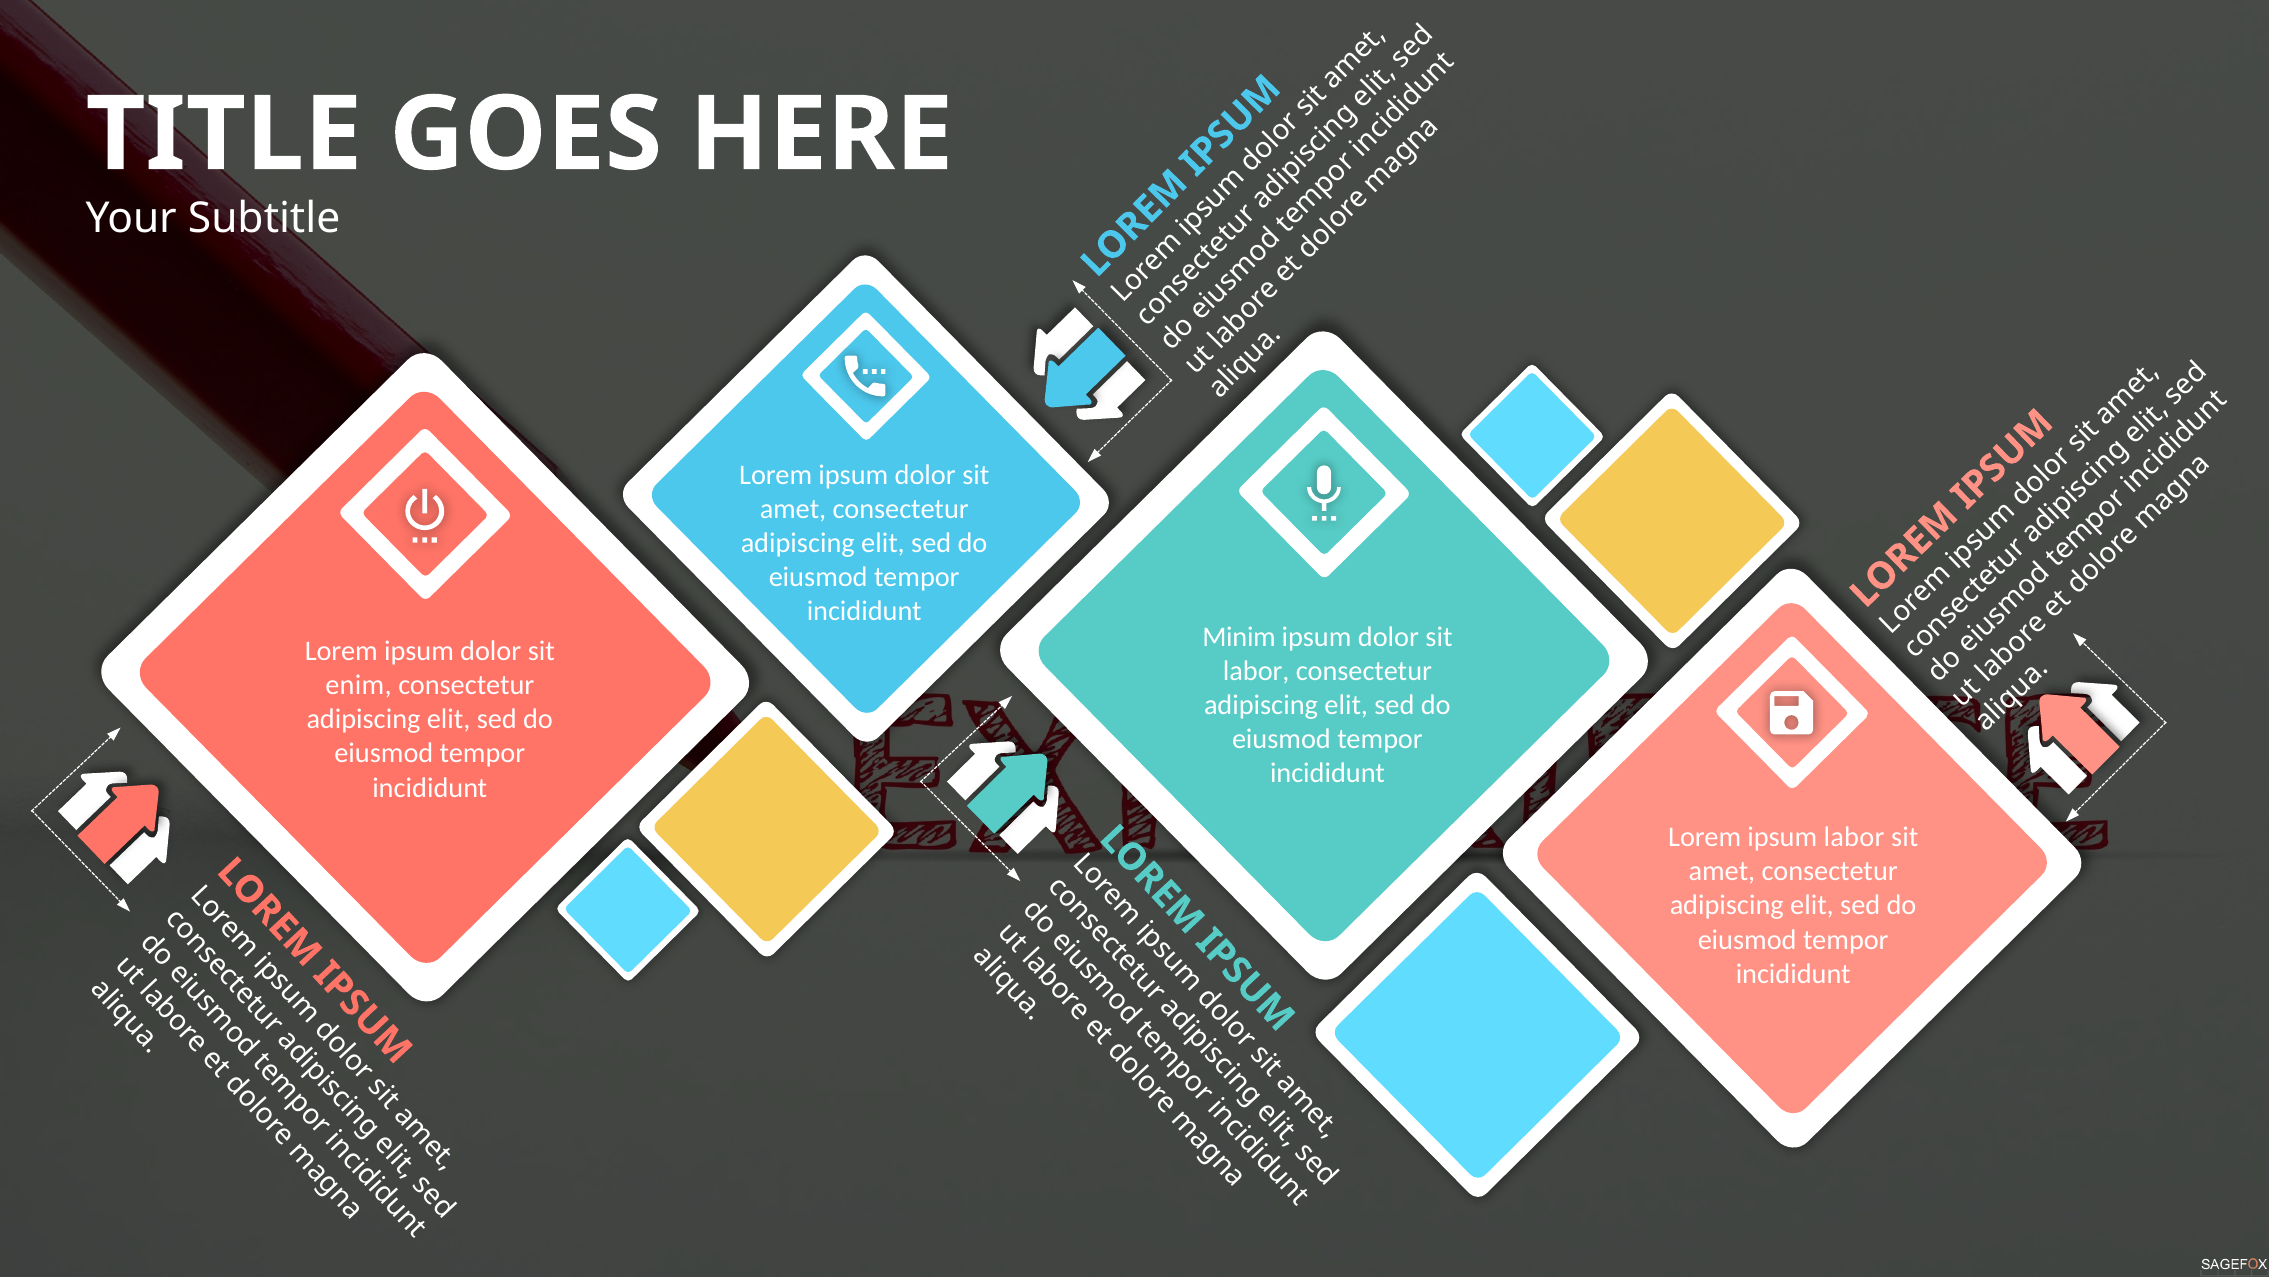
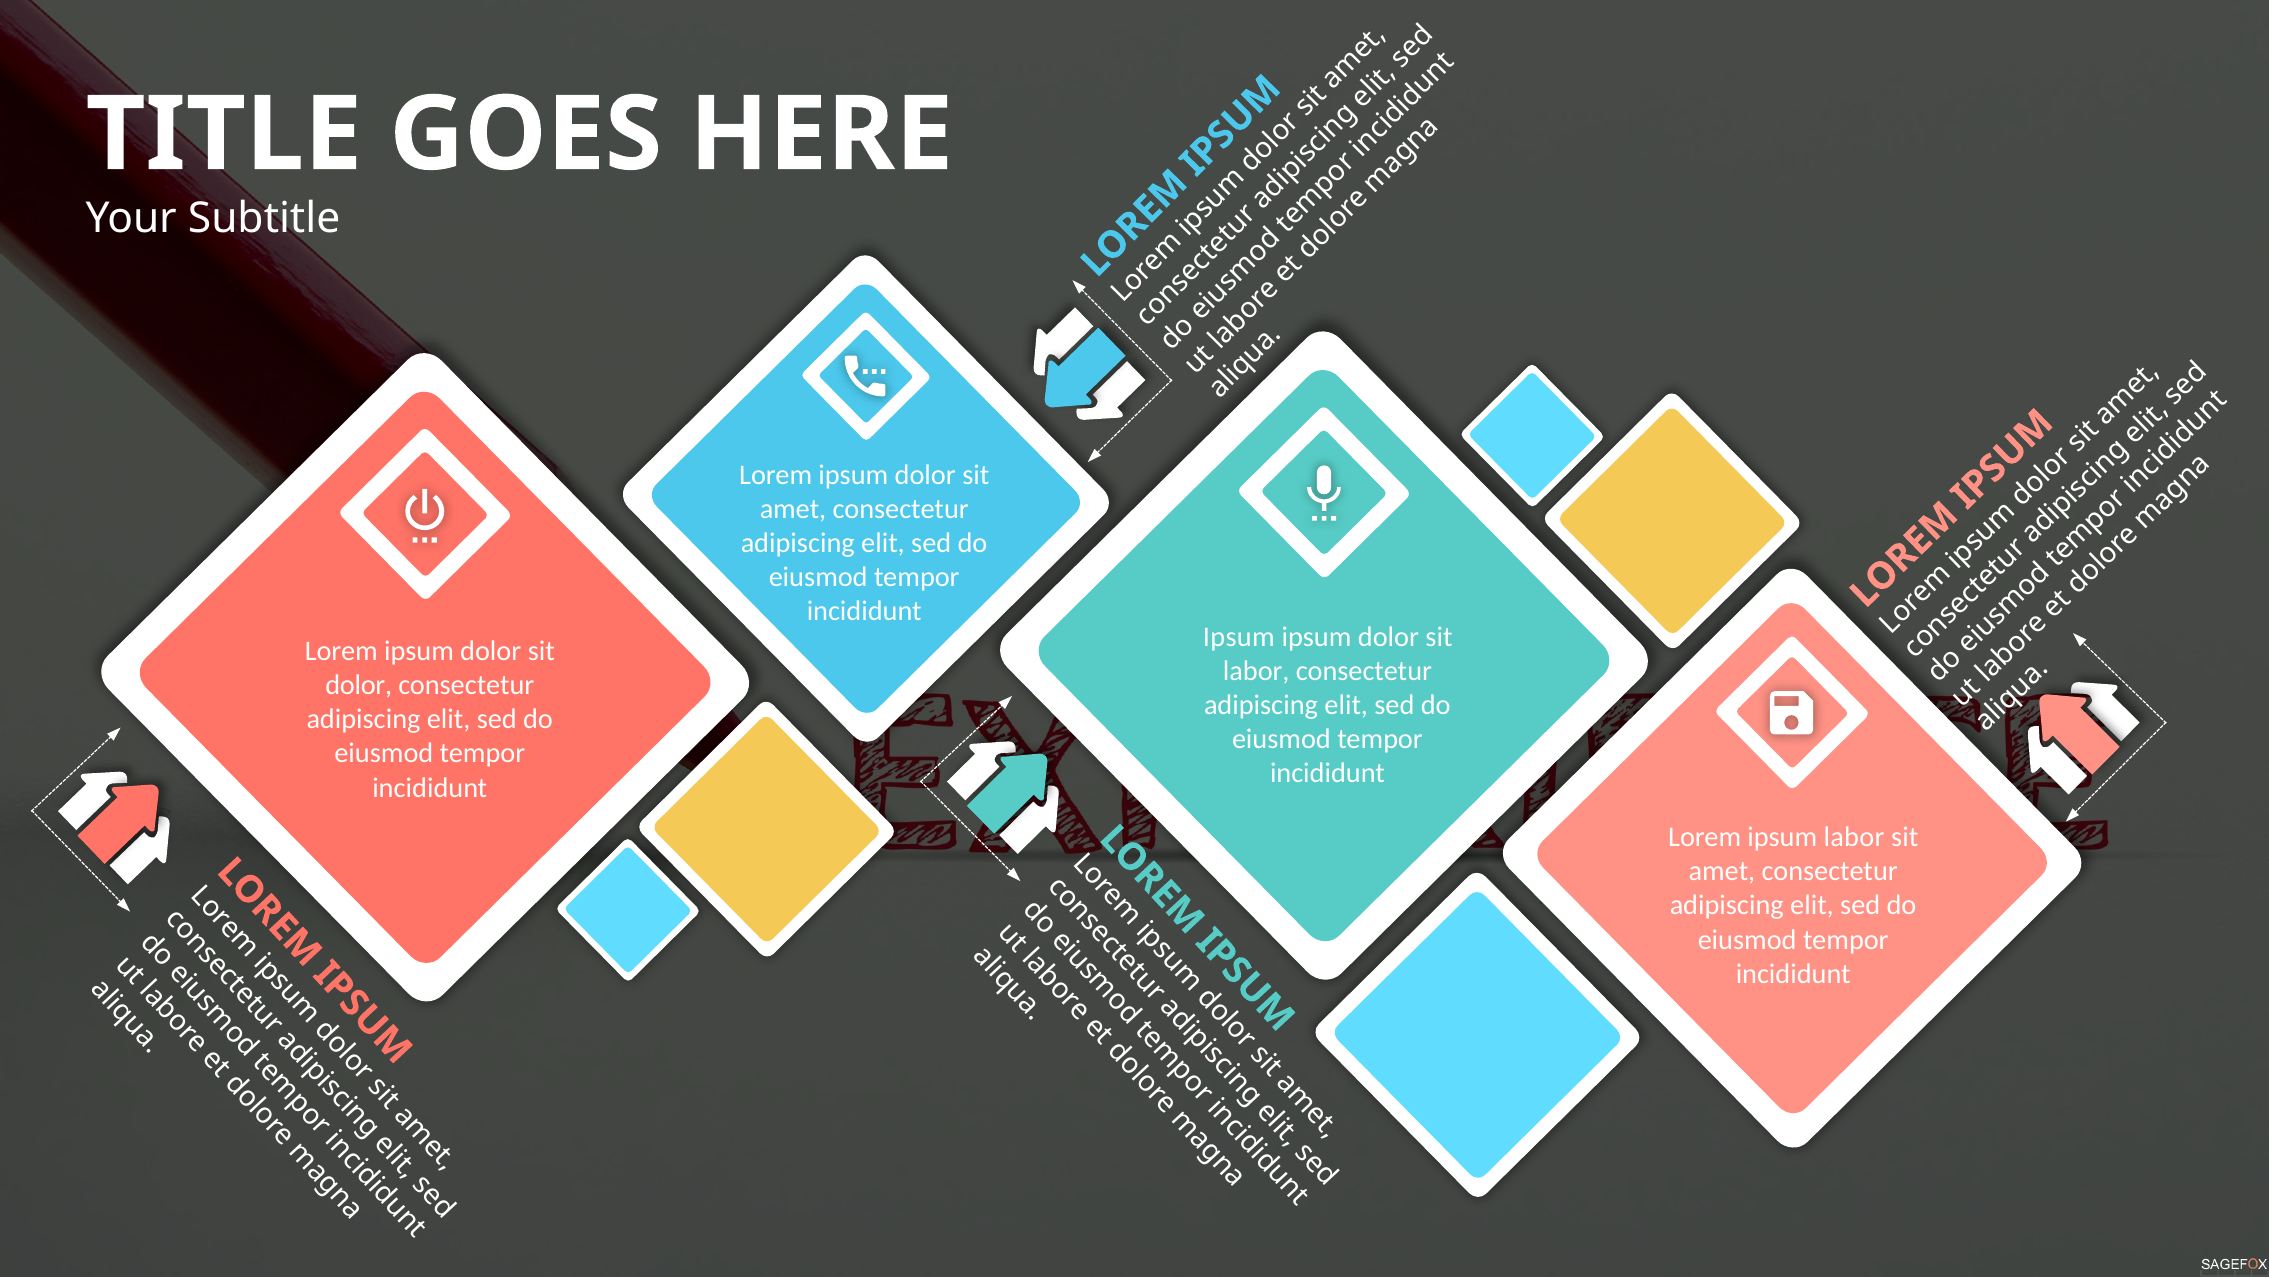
Minim: Minim -> Ipsum (1239, 637)
enim: enim -> dolor (359, 685)
